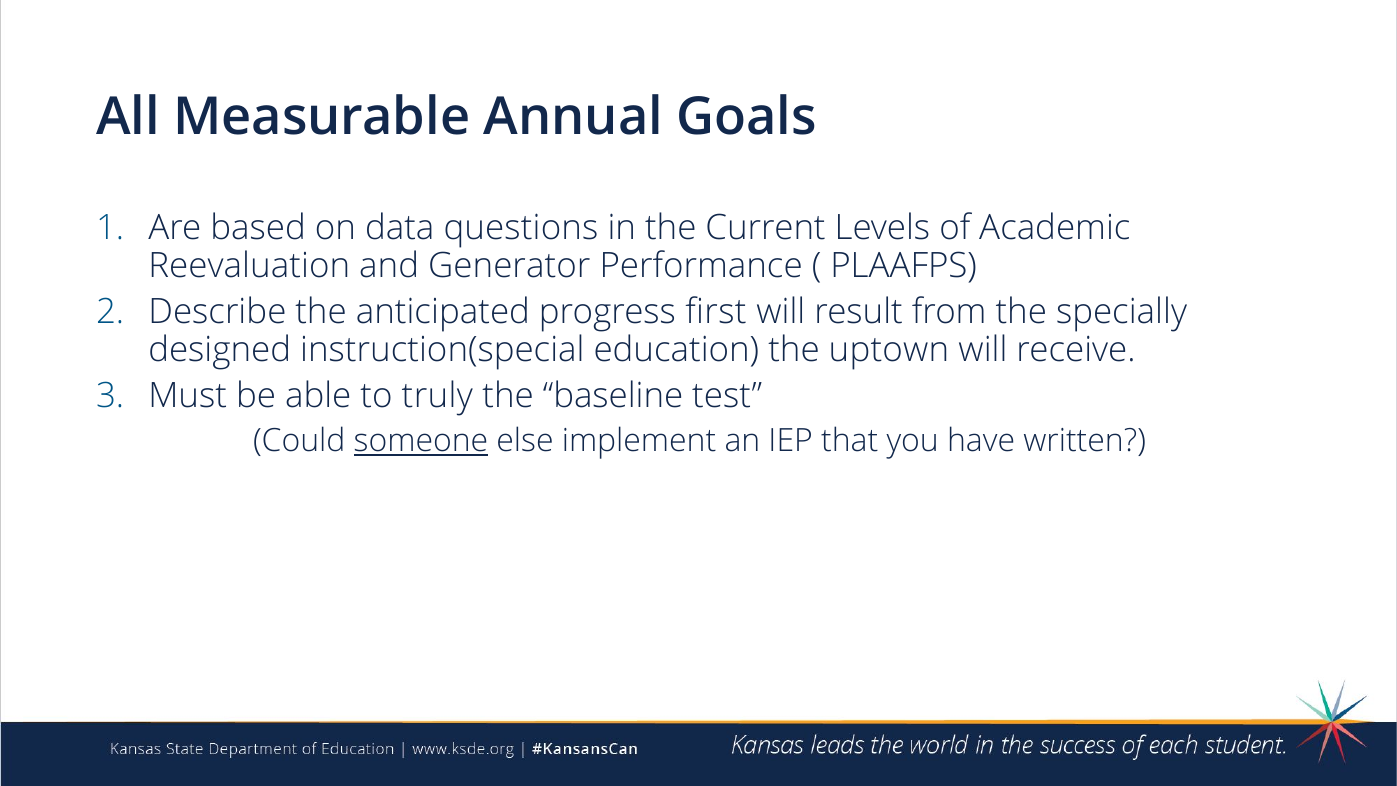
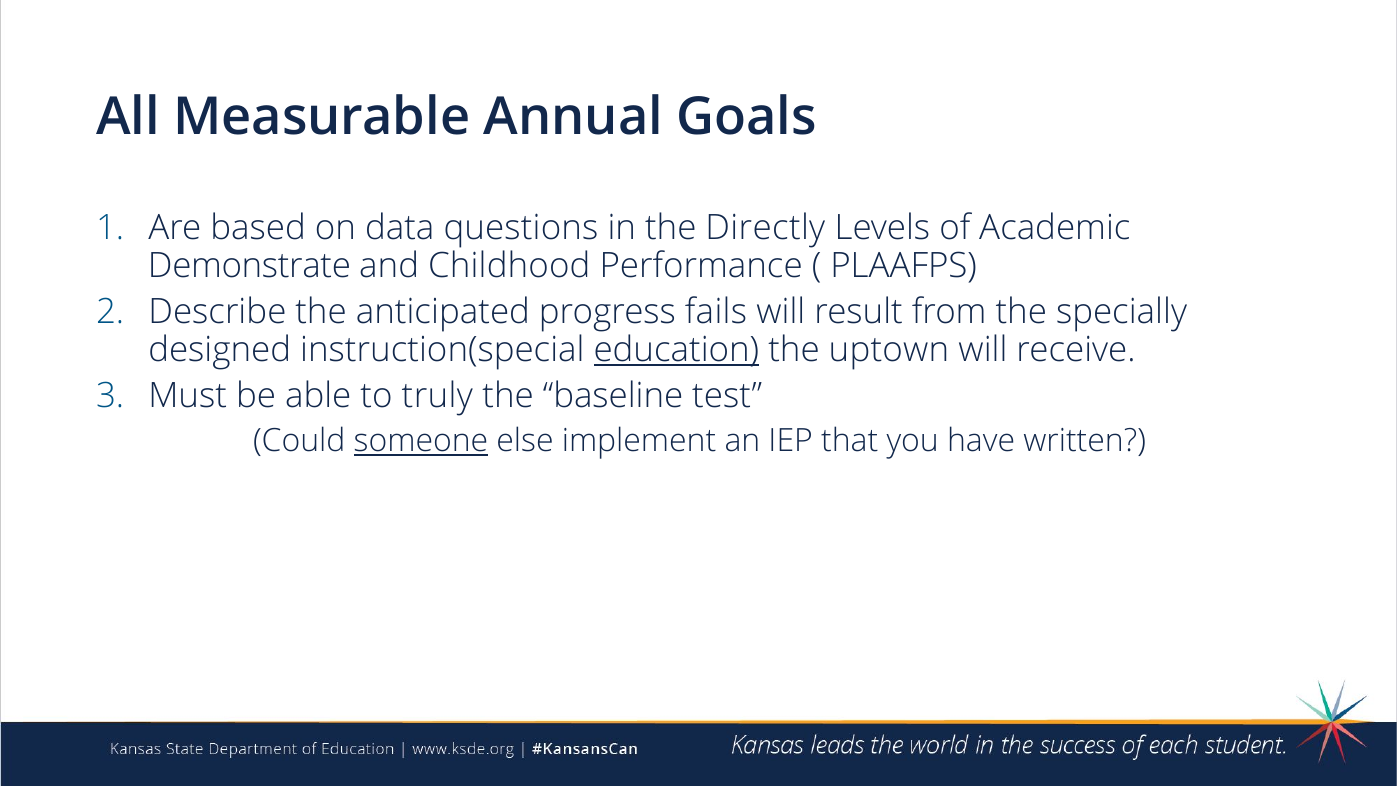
Current: Current -> Directly (765, 228)
Reevaluation: Reevaluation -> Demonstrate (249, 266)
Generator: Generator -> Childhood (509, 266)
first: first -> fails (716, 312)
education underline: none -> present (676, 350)
